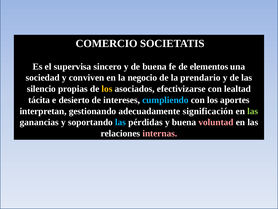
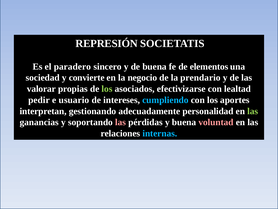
COMERCIO: COMERCIO -> REPRESIÓN (107, 43)
supervisa: supervisa -> paradero (72, 66)
conviven: conviven -> convierte (87, 78)
silencio: silencio -> valorar (41, 89)
los colour: yellow -> light green (107, 89)
tácita: tácita -> pedir (39, 100)
desierto: desierto -> usuario (74, 100)
significación: significación -> personalidad (208, 111)
las colour: light blue -> pink (121, 122)
internas colour: pink -> light blue (160, 133)
